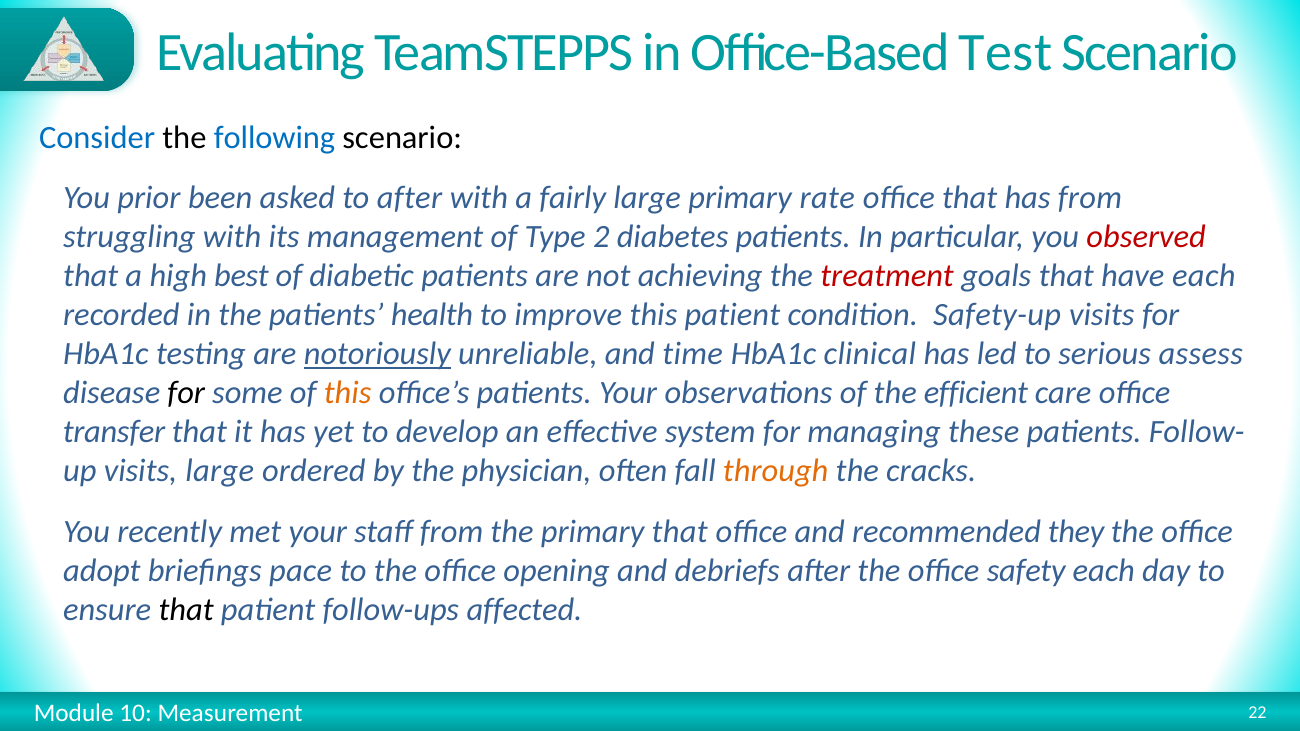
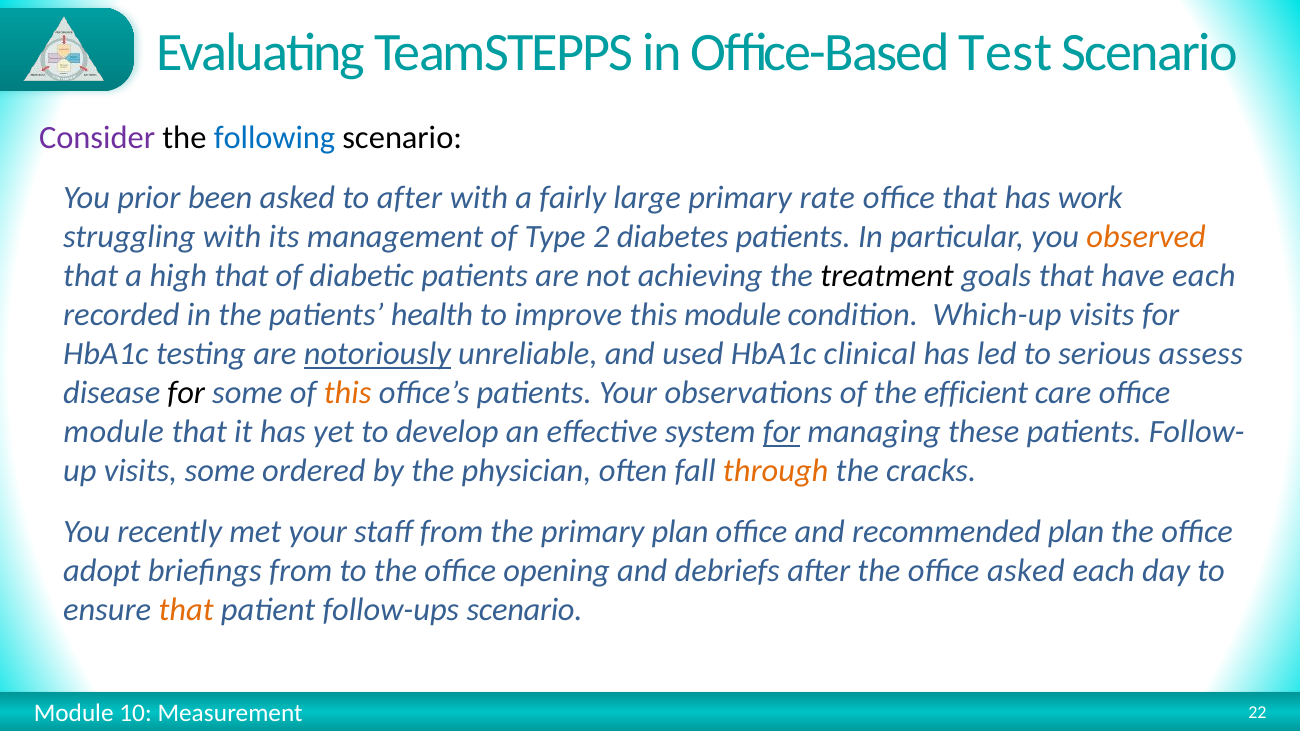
Consider colour: blue -> purple (97, 137)
has from: from -> work (1090, 198)
observed colour: red -> orange (1146, 237)
high best: best -> that (241, 276)
treatment colour: red -> black (887, 276)
this patient: patient -> module (733, 315)
Safety-up: Safety-up -> Which-up (997, 315)
time: time -> used (693, 354)
transfer: transfer -> module (114, 432)
for underline: none -> present (782, 432)
visits large: large -> some (220, 471)
primary that: that -> plan (680, 532)
recommended they: they -> plan (1076, 532)
briefings pace: pace -> from (301, 571)
office safety: safety -> asked (1026, 571)
that colour: black -> orange (186, 610)
follow-ups affected: affected -> scenario (525, 610)
